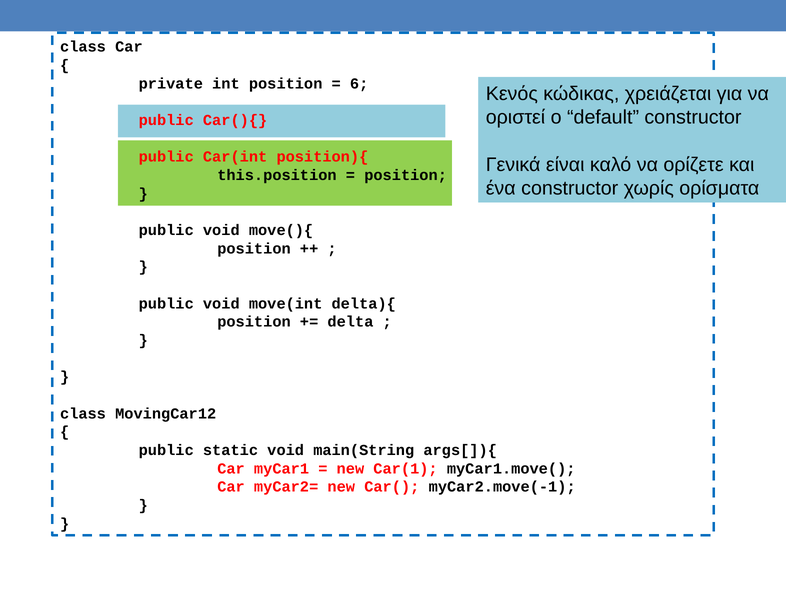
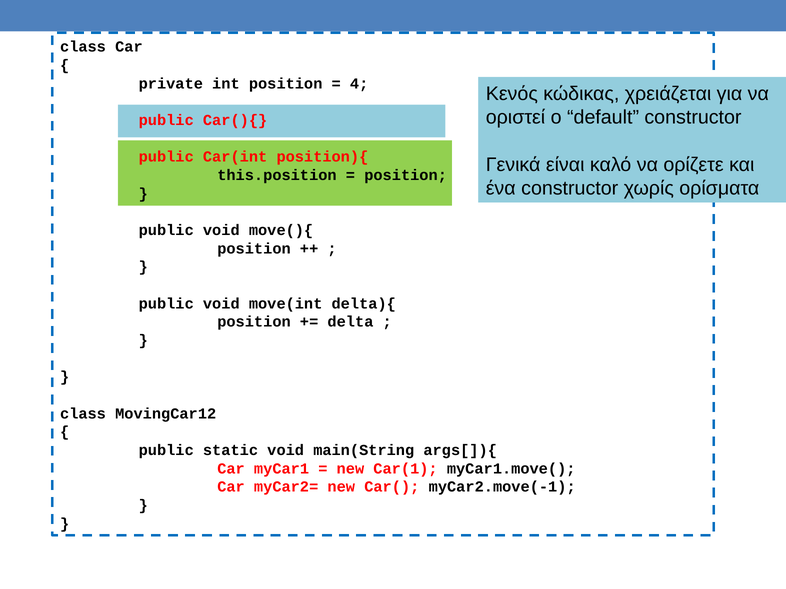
6: 6 -> 4 (359, 84)
